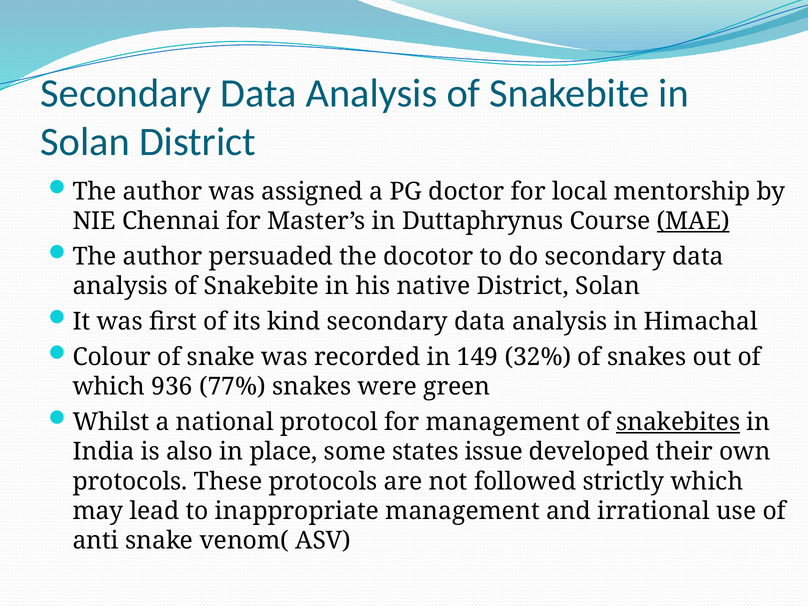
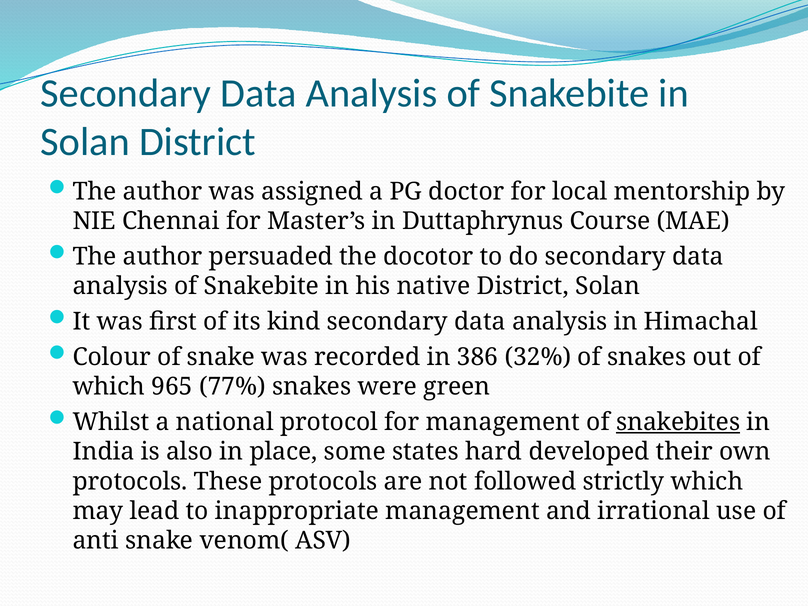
MAE underline: present -> none (693, 221)
149: 149 -> 386 (477, 357)
936: 936 -> 965 (172, 387)
issue: issue -> hard (494, 452)
